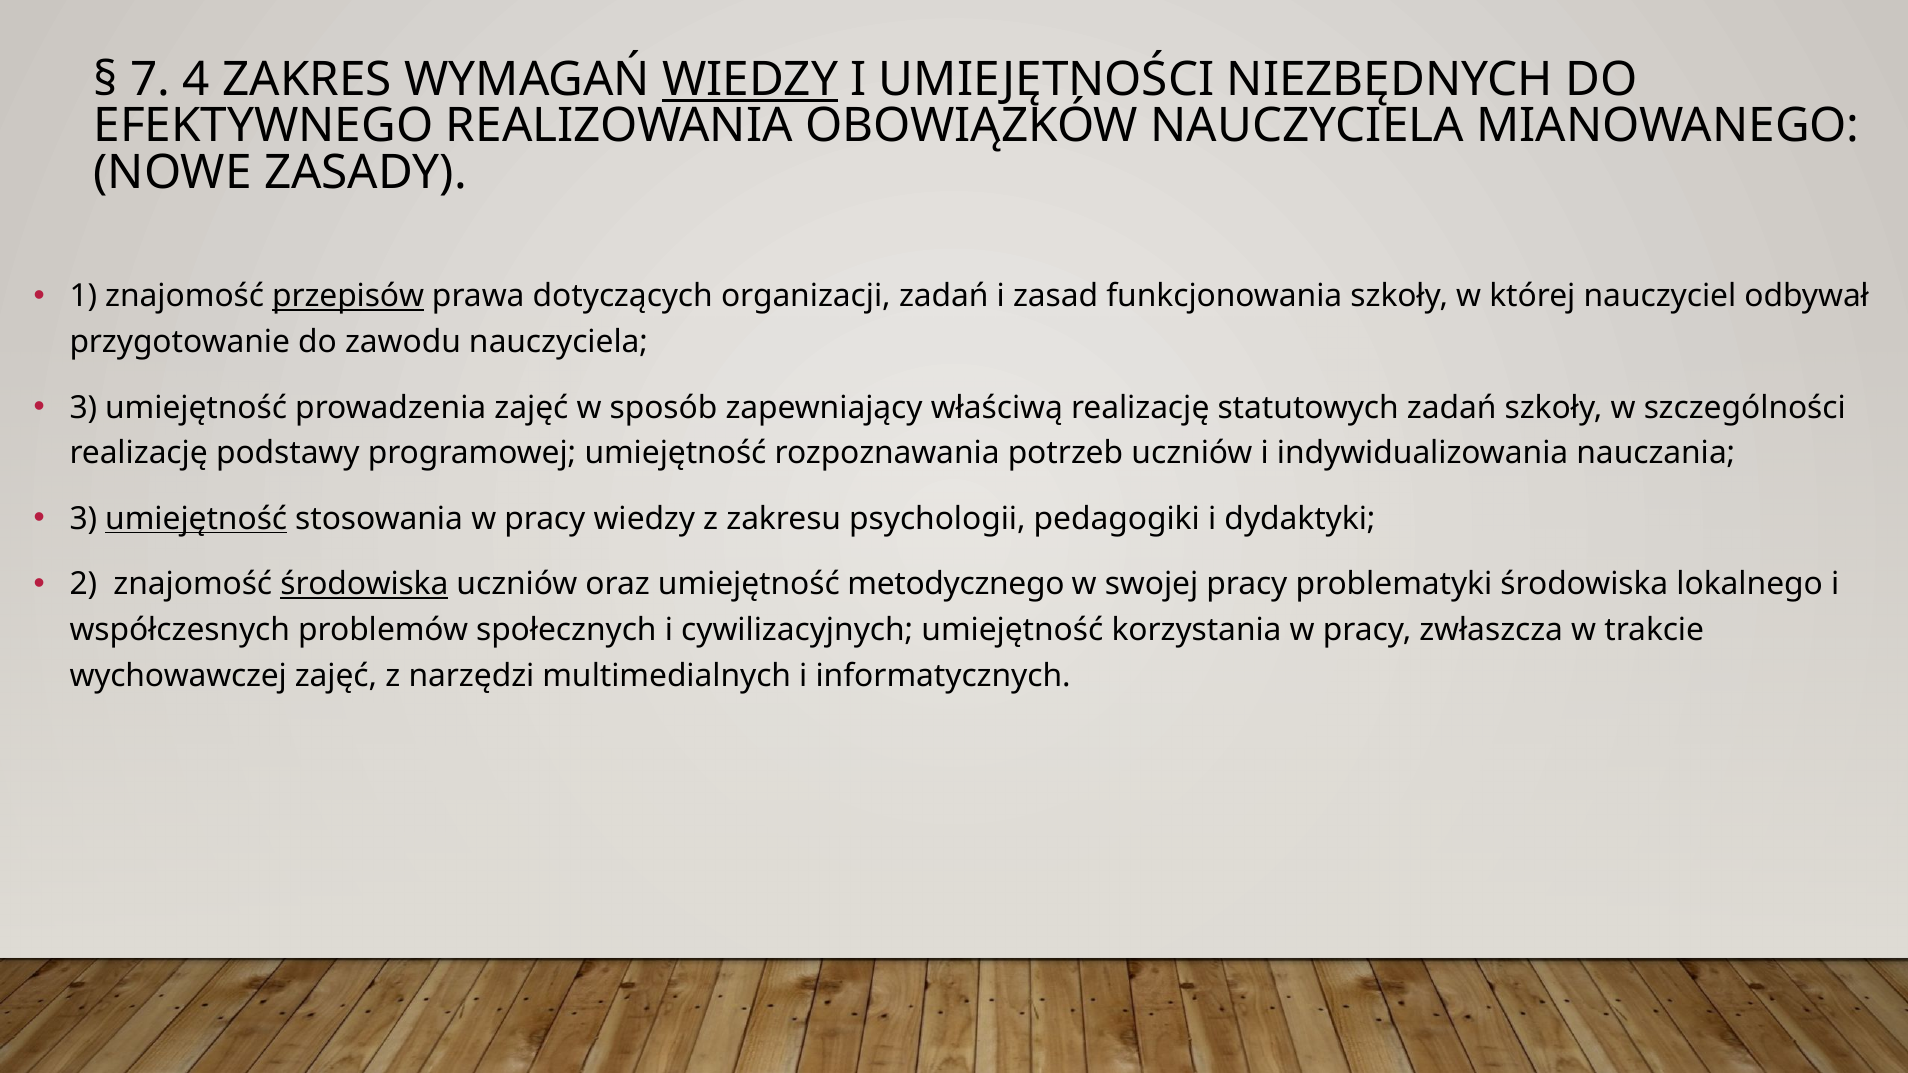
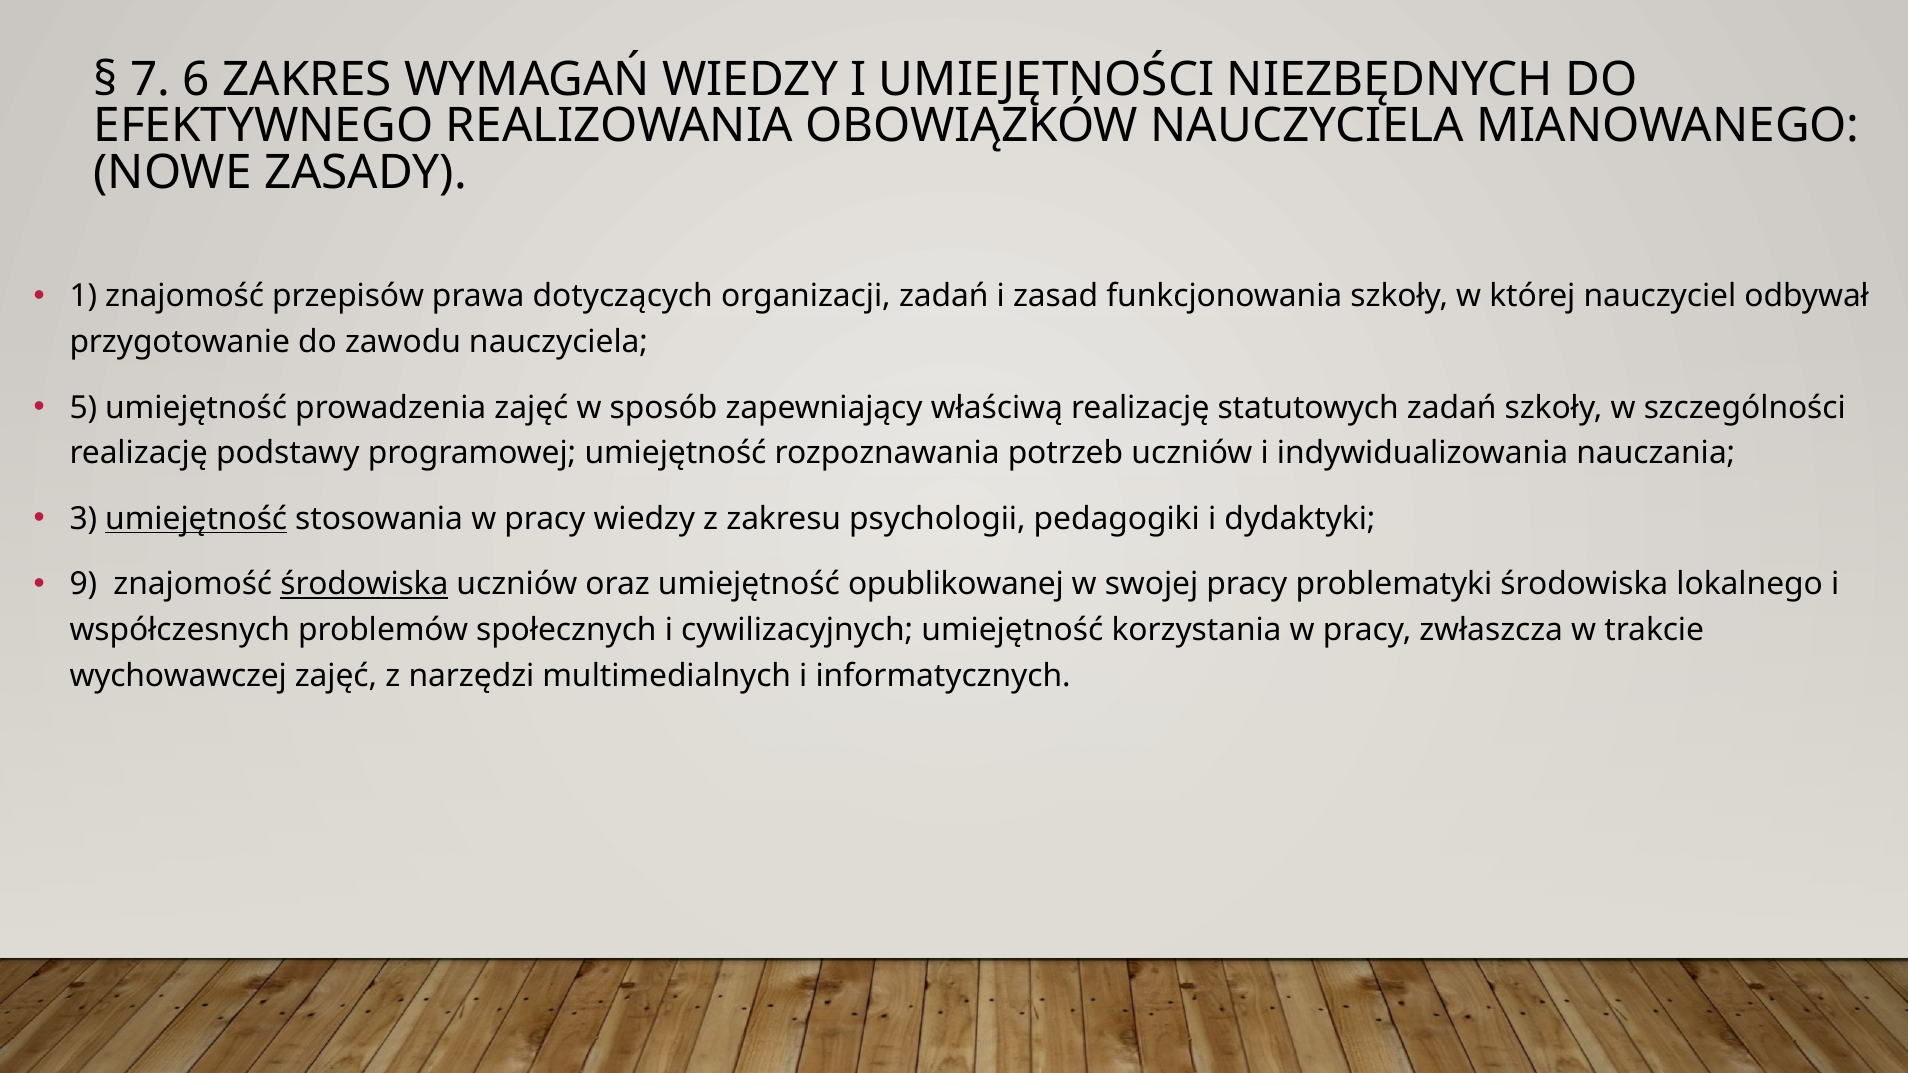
4: 4 -> 6 (196, 80)
WIEDZY underline: present -> none (750, 80)
przepisów underline: present -> none (348, 296)
3: 3 -> 5 (83, 408)
2: 2 -> 9 (83, 585)
metodycznego: metodycznego -> opublikowanej (956, 585)
